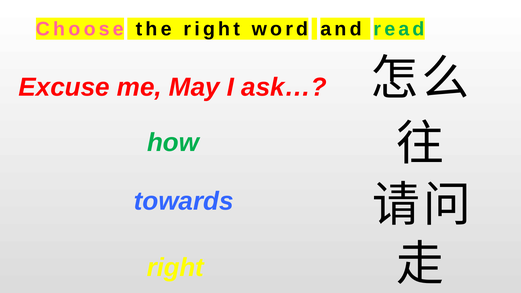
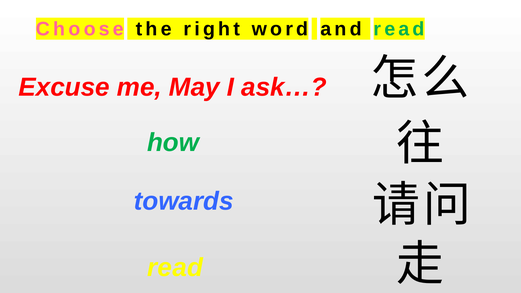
right: right -> read (175, 267)
